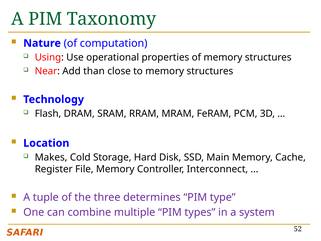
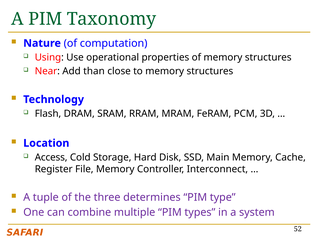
Makes: Makes -> Access (51, 157)
